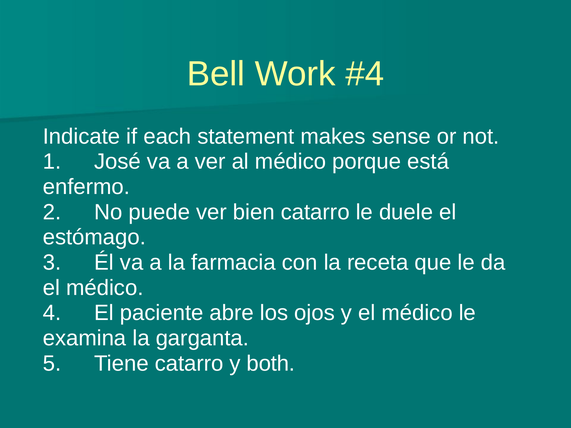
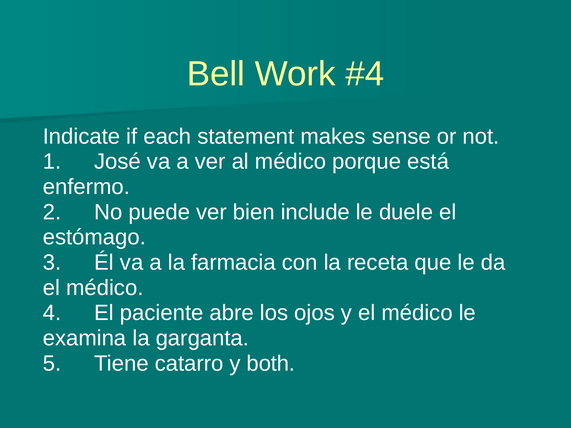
bien catarro: catarro -> include (315, 212)
